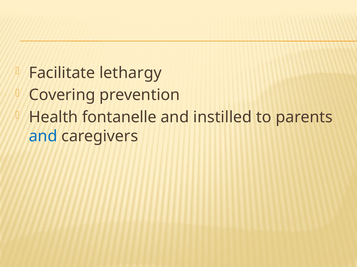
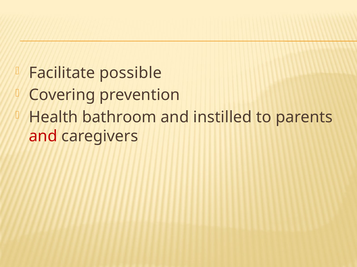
lethargy: lethargy -> possible (131, 73)
fontanelle: fontanelle -> bathroom (119, 118)
and colour: blue -> red (43, 137)
